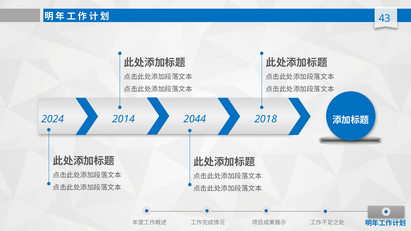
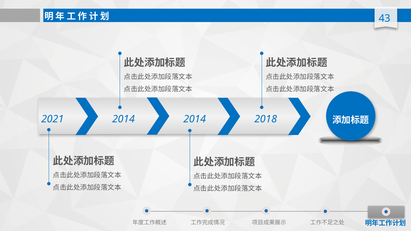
2024: 2024 -> 2021 (53, 119)
2014 2044: 2044 -> 2014 (195, 119)
